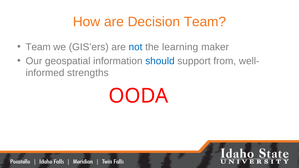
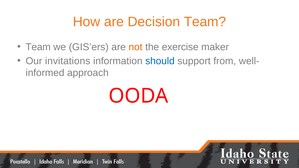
not colour: blue -> orange (136, 47)
learning: learning -> exercise (180, 47)
geospatial: geospatial -> invitations (68, 61)
strengths: strengths -> approach (88, 73)
